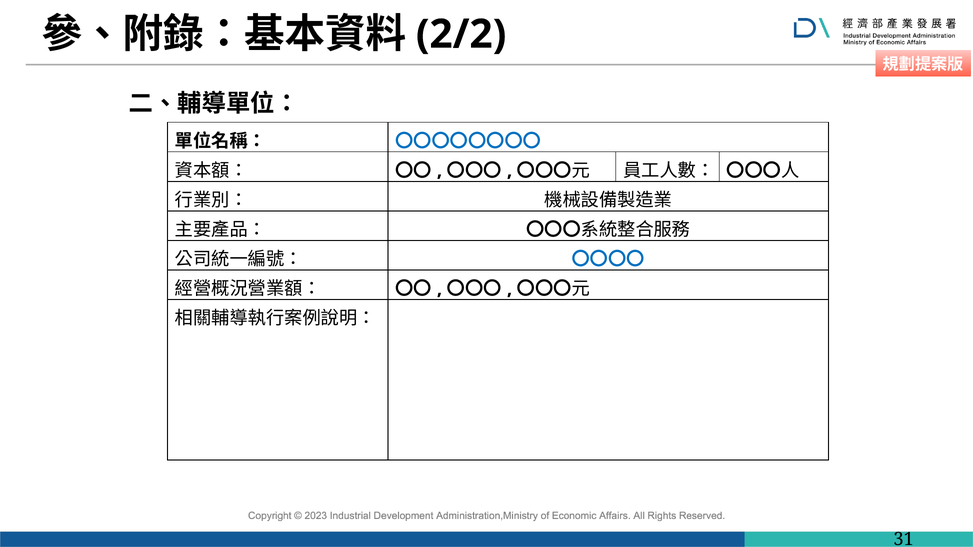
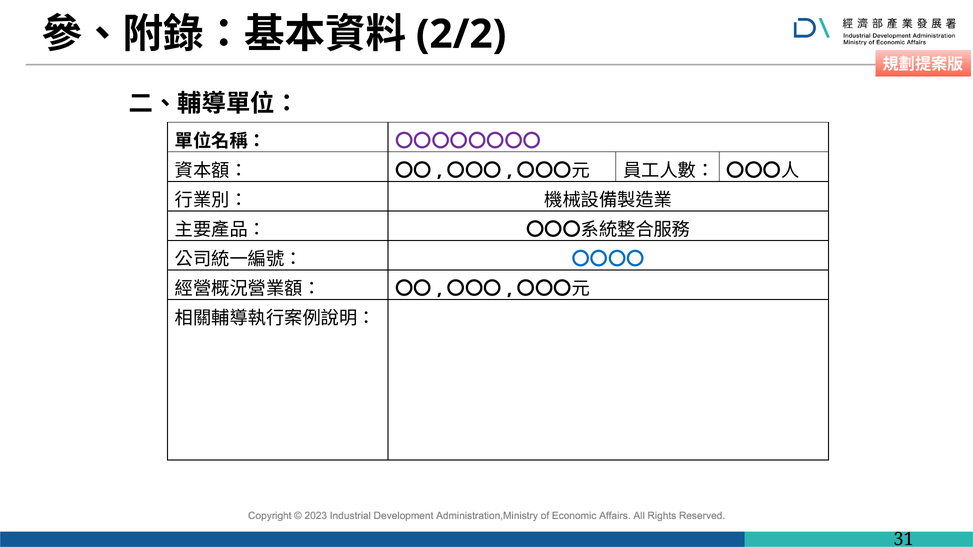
〇〇〇〇〇〇〇〇 colour: blue -> purple (468, 141)
